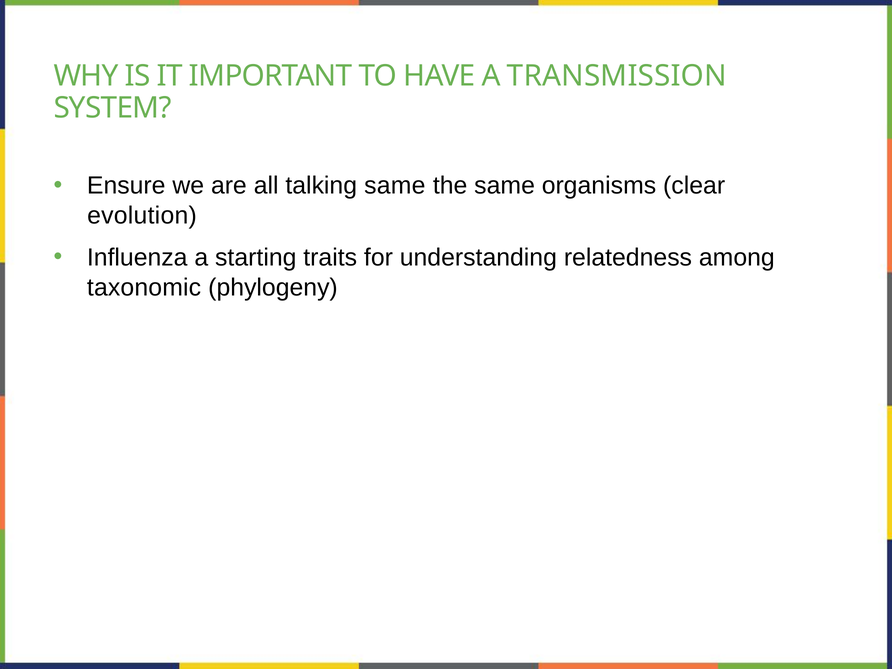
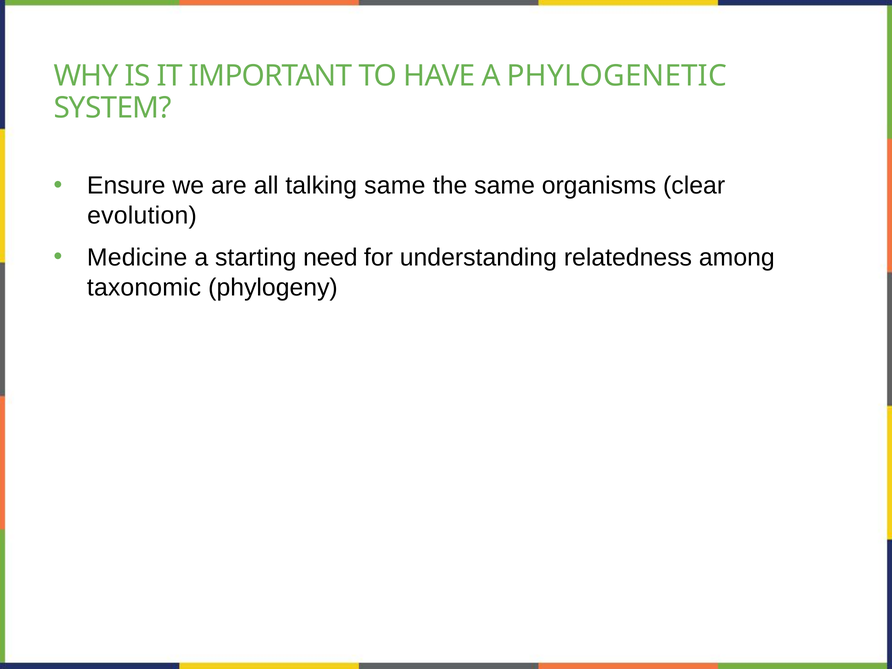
TRANSMISSION: TRANSMISSION -> PHYLOGENETIC (617, 76)
Influenza: Influenza -> Medicine (137, 258)
traits: traits -> need (330, 258)
